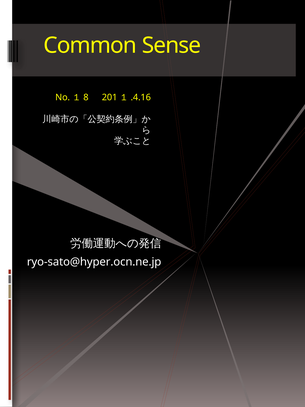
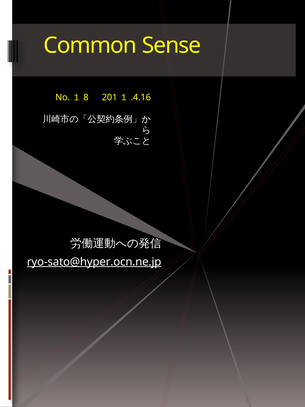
ryo-sato@hyper.ocn.ne.jp underline: none -> present (94, 262)
